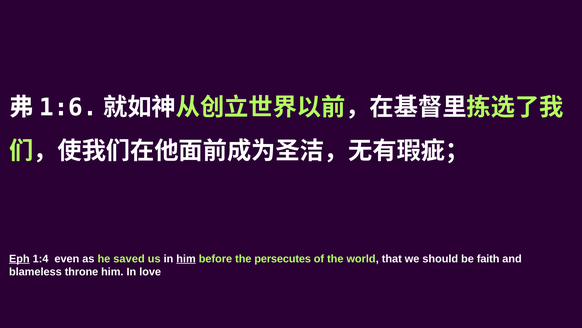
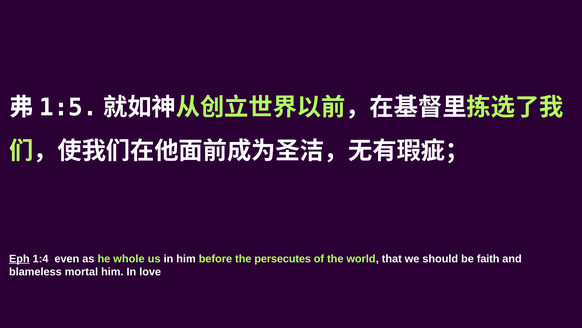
1:6: 1:6 -> 1:5 (68, 107)
saved: saved -> whole (129, 258)
him underline: present -> none (186, 258)
throne: throne -> mortal (81, 271)
